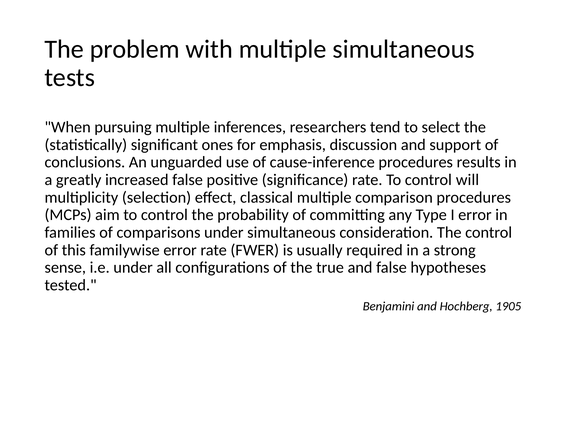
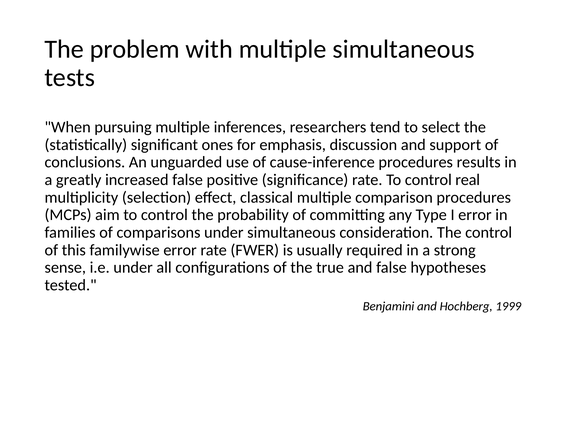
will: will -> real (468, 180)
1905: 1905 -> 1999 (508, 307)
